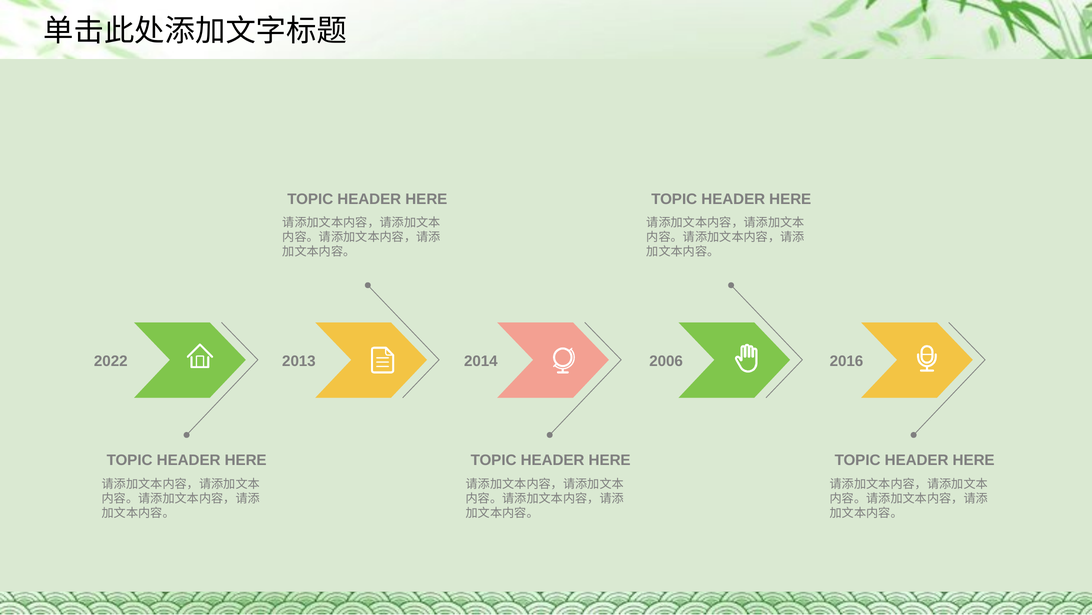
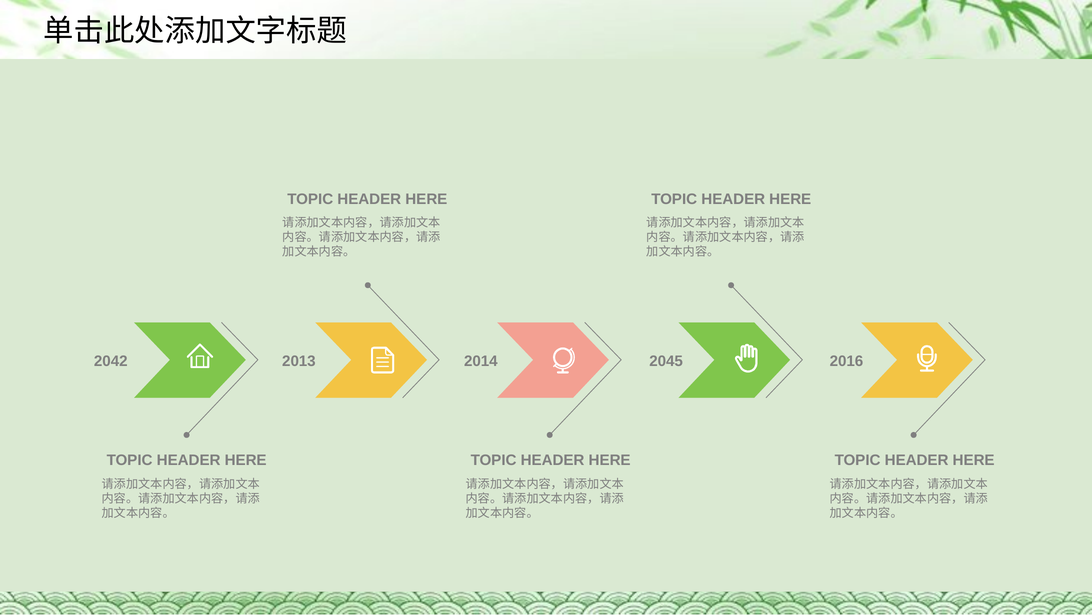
2022: 2022 -> 2042 (111, 361)
2006: 2006 -> 2045 (666, 361)
